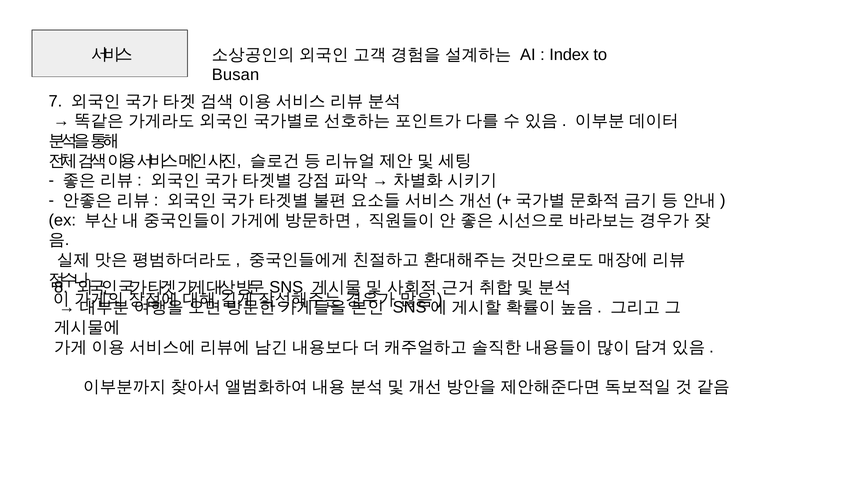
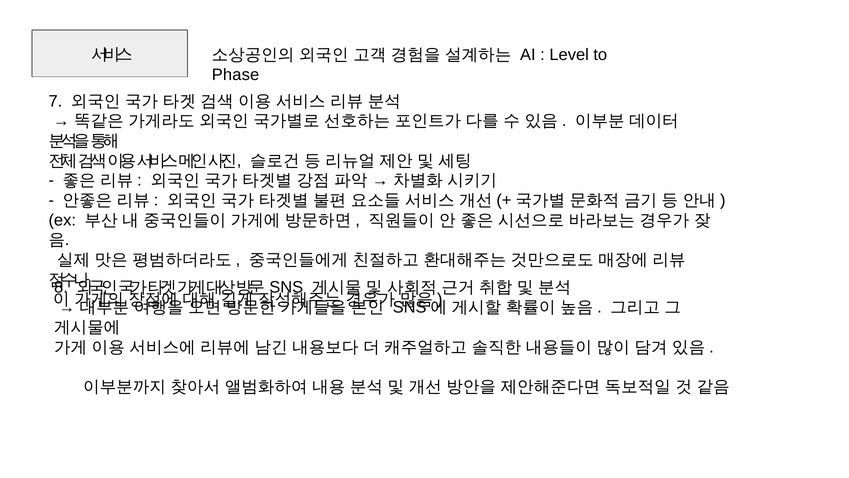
Index: Index -> Level (569, 55)
Busan: Busan -> Phase (236, 75)
